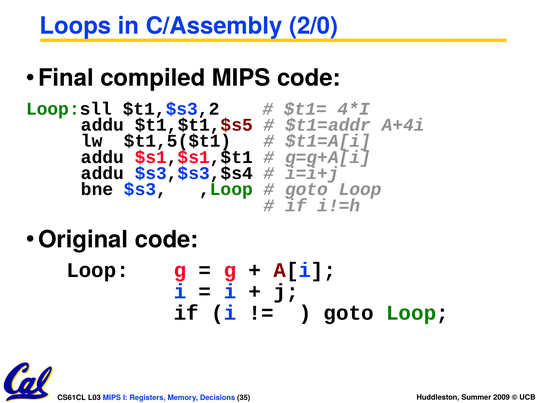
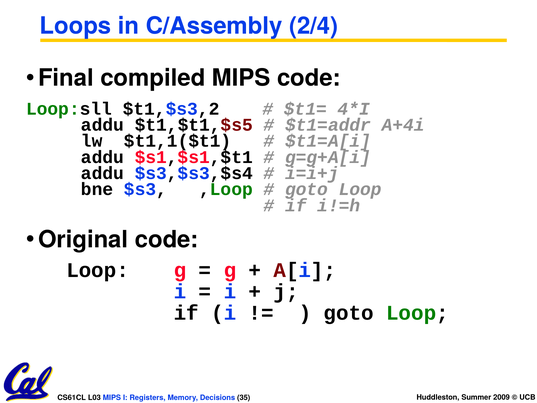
2/0: 2/0 -> 2/4 (314, 26)
$t1,5($t1: $t1,5($t1 -> $t1,1($t1 (178, 141)
